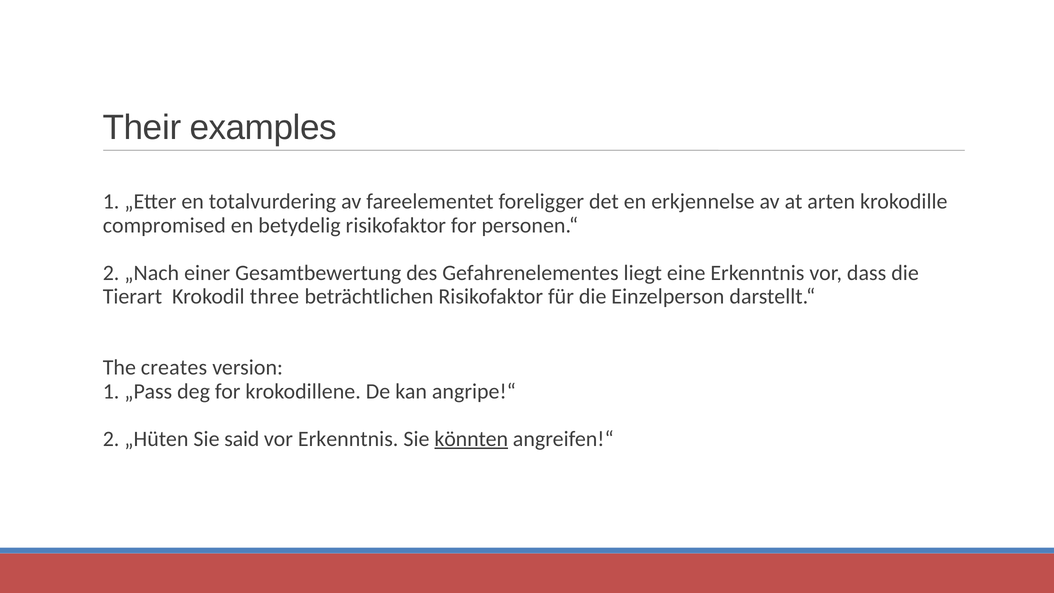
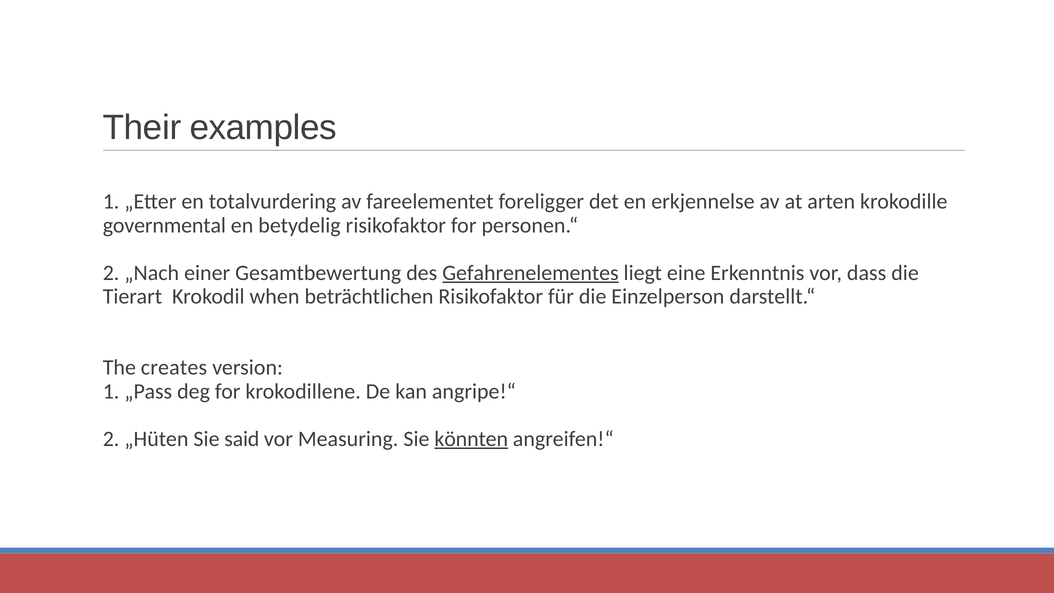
compromised: compromised -> governmental (164, 225)
Gefahrenelementes underline: none -> present (530, 273)
three: three -> when (275, 296)
vor Erkenntnis: Erkenntnis -> Measuring (348, 439)
